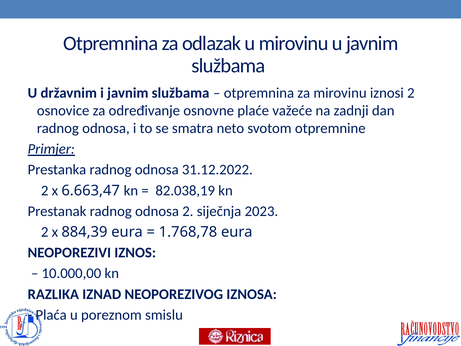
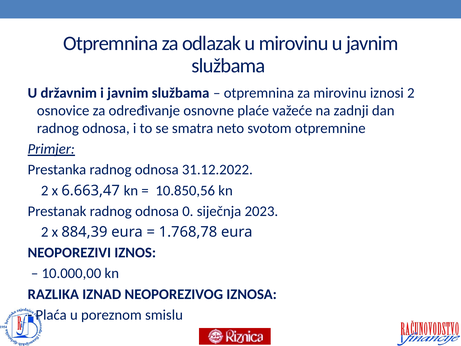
82.038,19: 82.038,19 -> 10.850,56 (185, 190)
odnosa 2: 2 -> 0 (188, 211)
